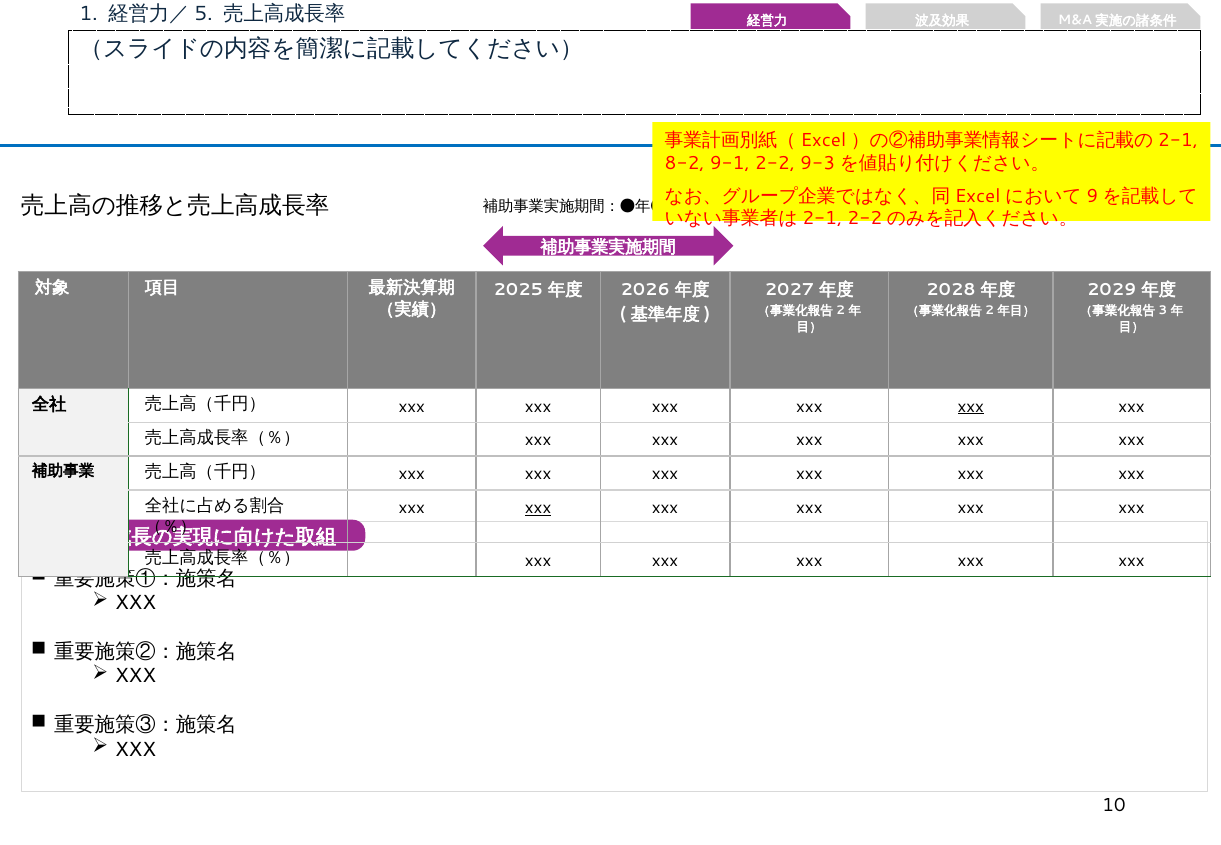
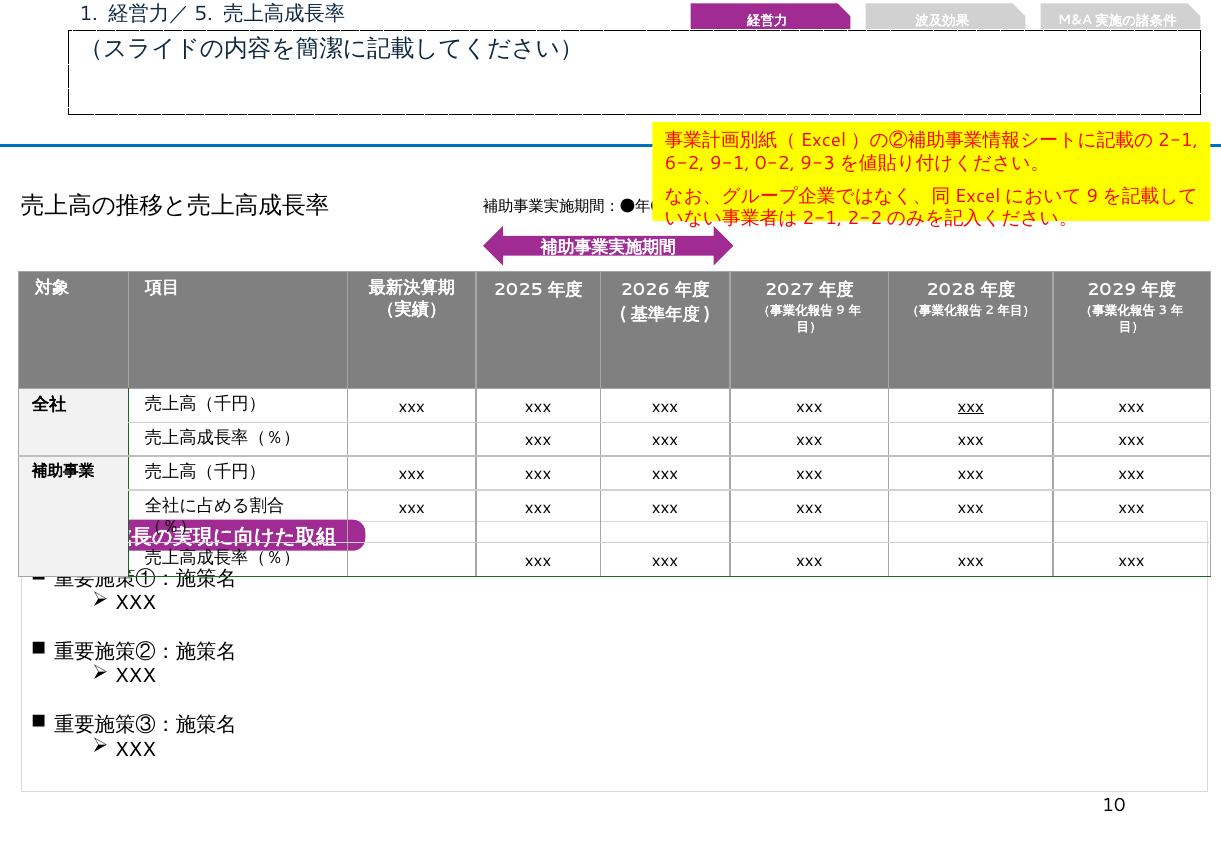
8-2: 8-2 -> 6-2 (685, 163)
2-2: 2-2 -> 0-2 (775, 163)
2: 2 -> 9 (841, 311)
xxx underline: present -> none (538, 508)
